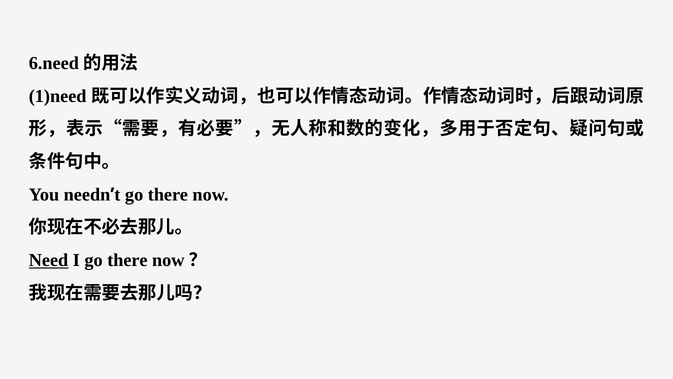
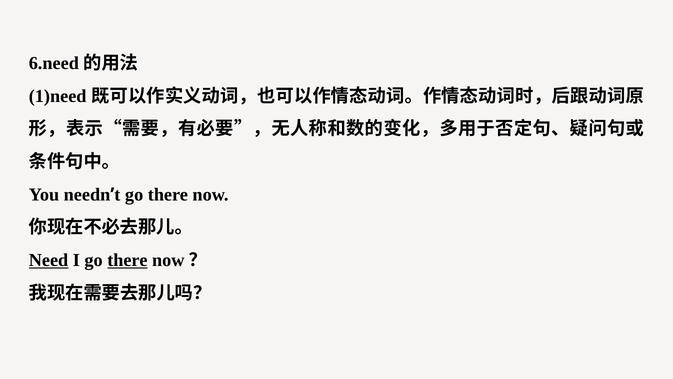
there underline: none -> present (127, 260)
